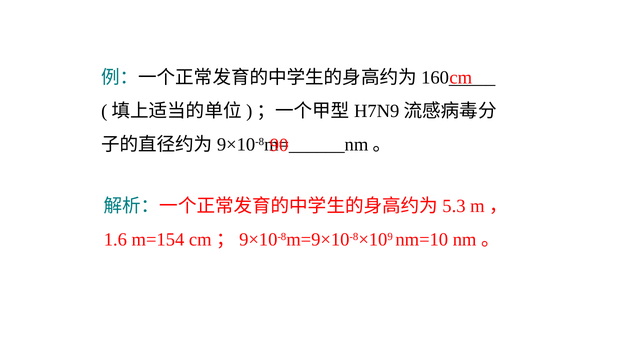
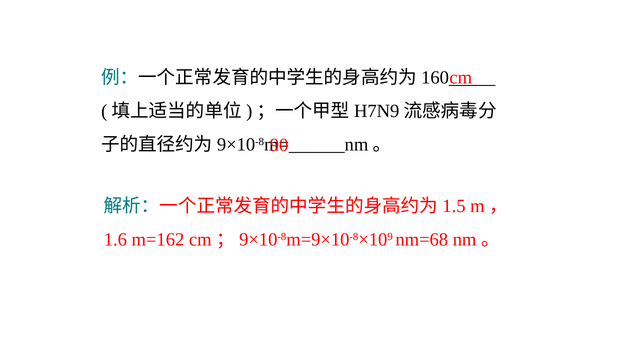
5.3: 5.3 -> 1.5 (454, 206)
m=154: m=154 -> m=162 (158, 239)
nm=10: nm=10 -> nm=68 (422, 239)
